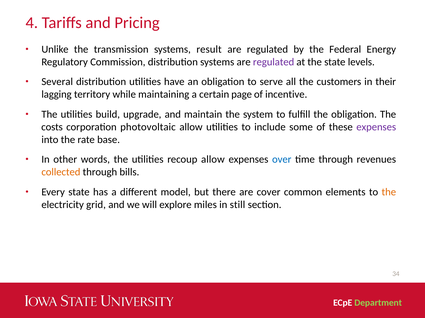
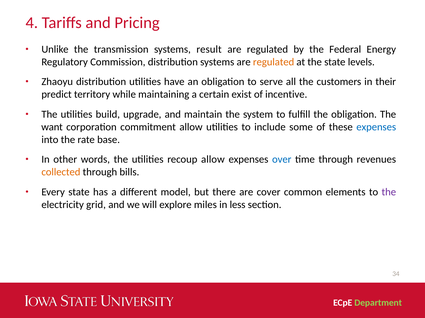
regulated colour: purple -> orange (274, 62)
Several: Several -> Zhaoyu (57, 82)
lagging: lagging -> predict (57, 95)
page: page -> exist (242, 95)
costs: costs -> want (52, 127)
photovoltaic: photovoltaic -> commitment (148, 127)
expenses colour: purple -> blue (376, 127)
the colour: orange -> purple (389, 192)
still: still -> less (238, 205)
